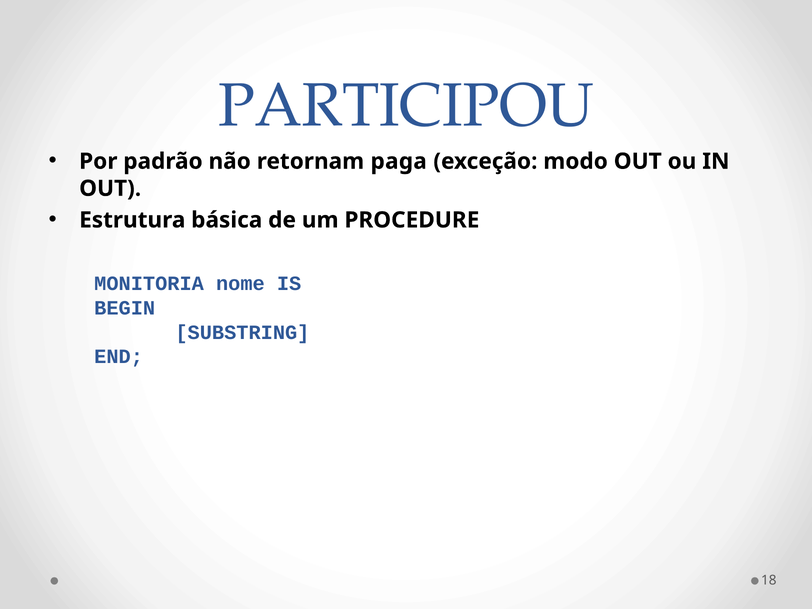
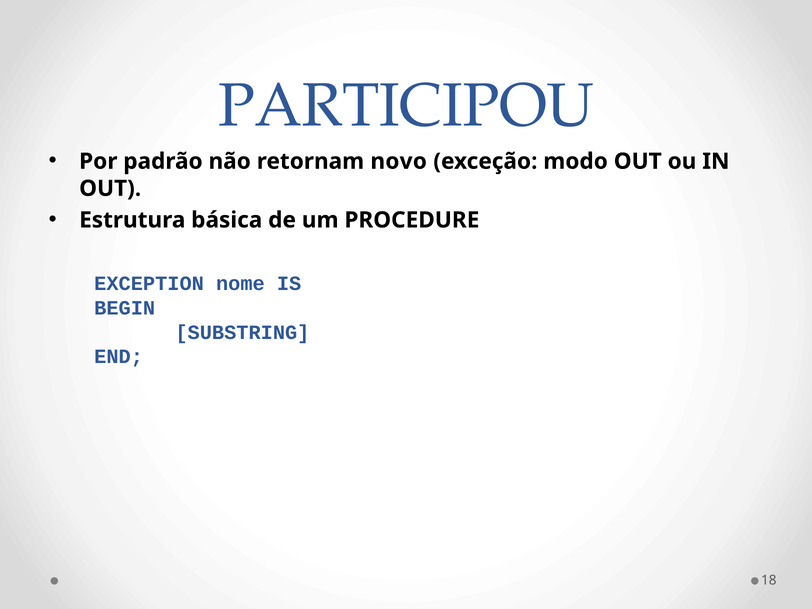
paga: paga -> novo (399, 161)
MONITORIA: MONITORIA -> EXCEPTION (149, 284)
